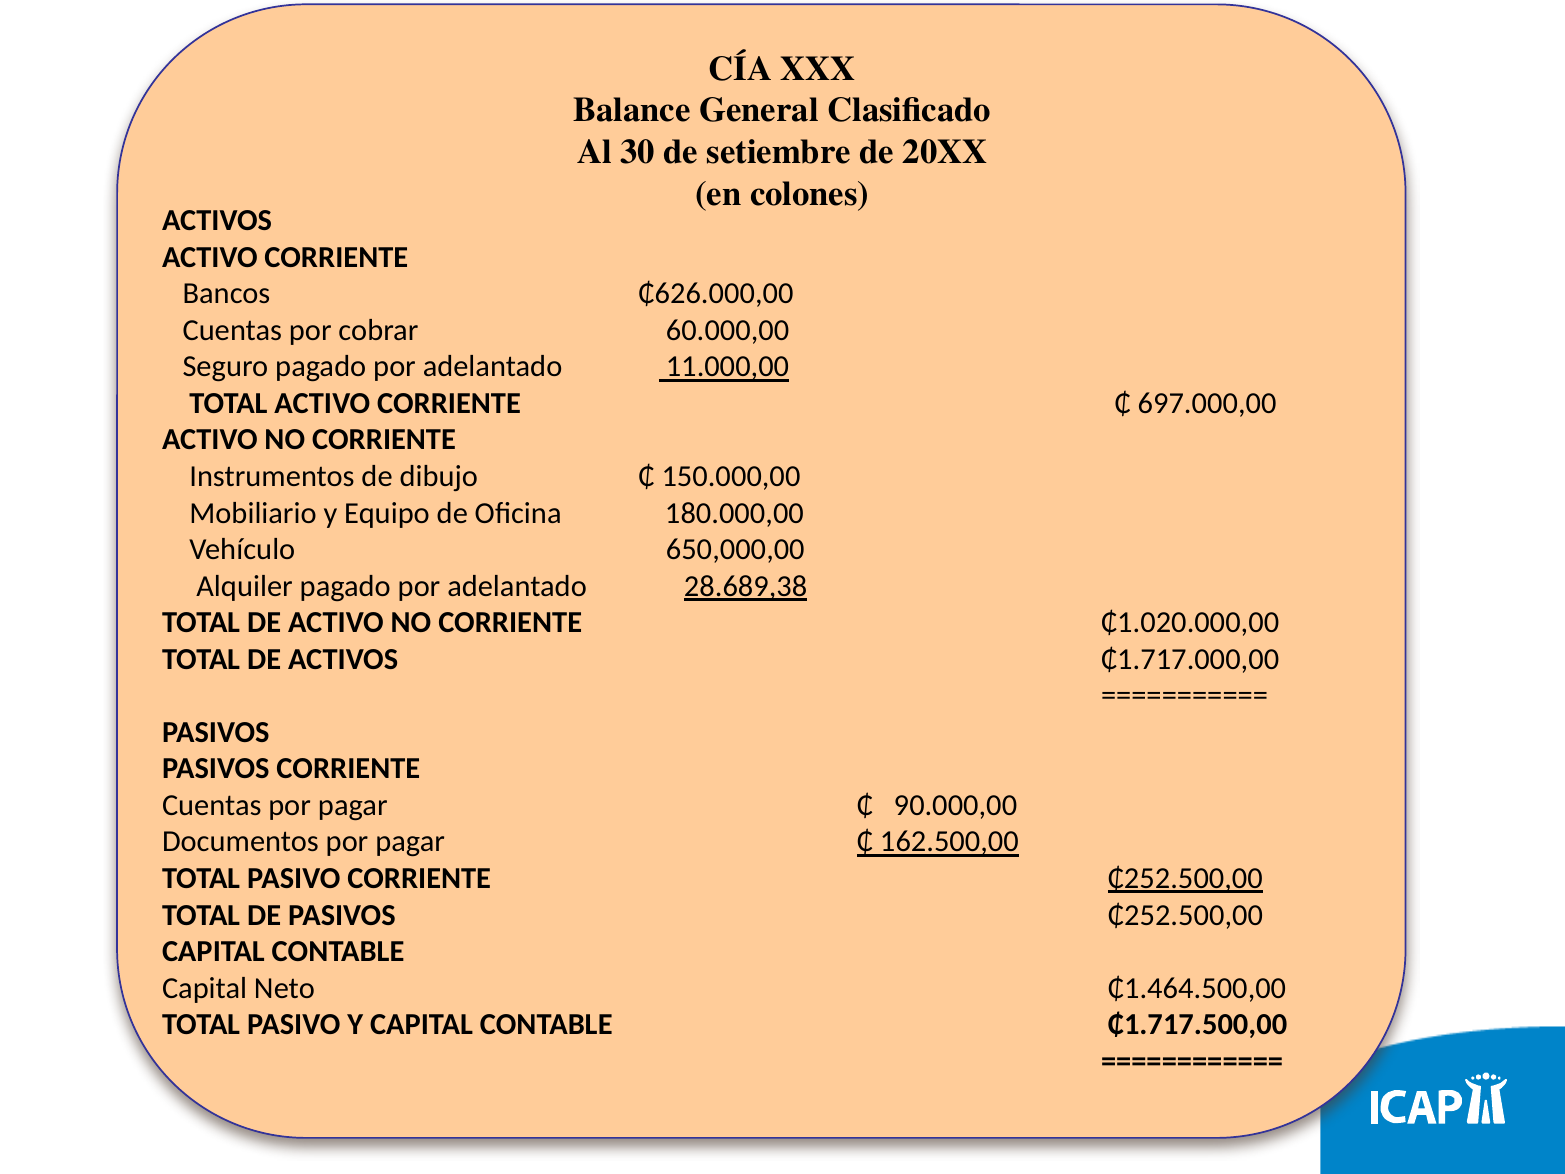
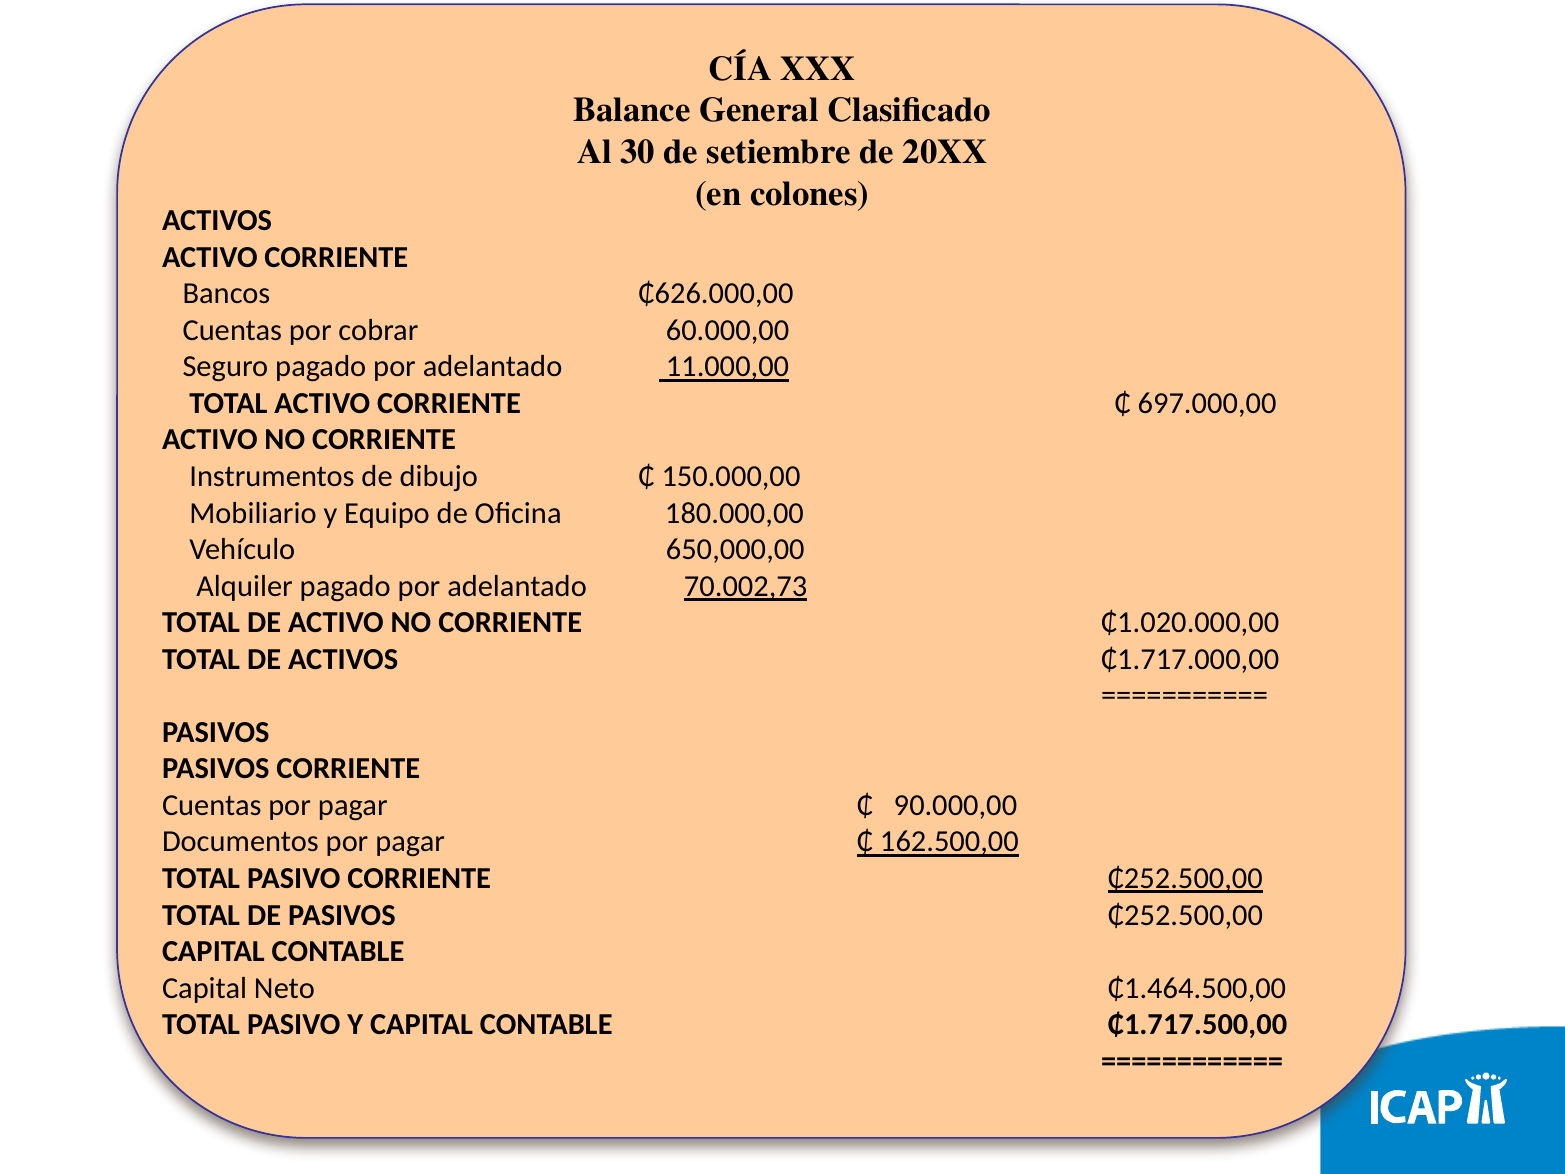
28.689,38: 28.689,38 -> 70.002,73 (746, 586)
